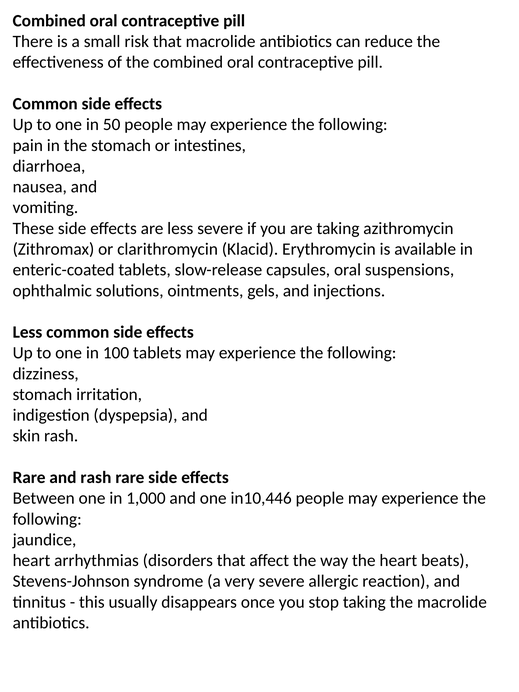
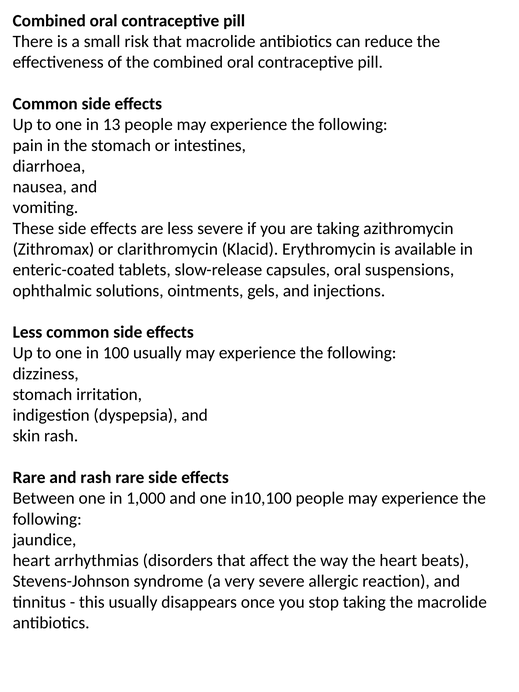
50: 50 -> 13 (112, 125)
100 tablets: tablets -> usually (157, 353)
in10,446: in10,446 -> in10,100 (261, 498)
